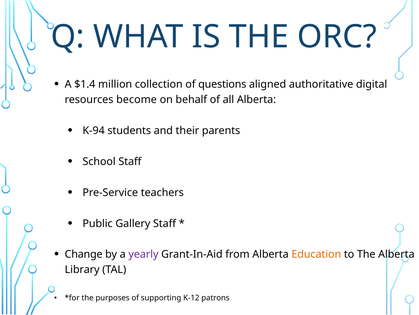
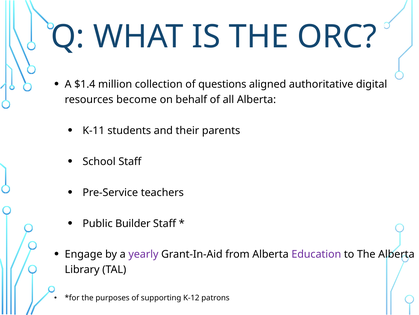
K-94: K-94 -> K-11 (94, 130)
Gallery: Gallery -> Builder (133, 223)
Change: Change -> Engage (84, 254)
Education colour: orange -> purple (316, 254)
